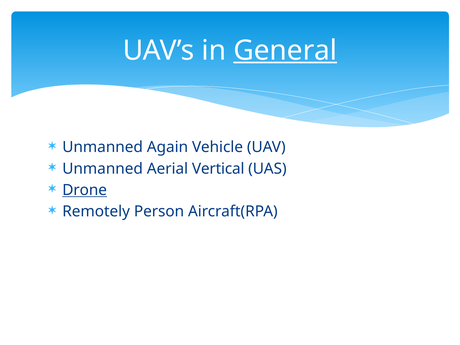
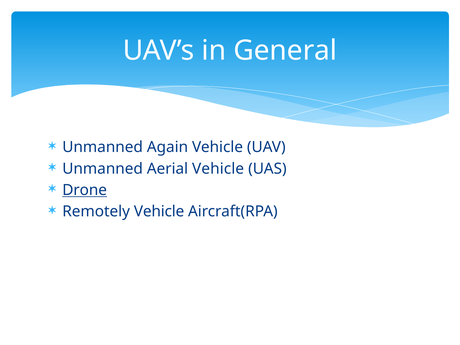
General underline: present -> none (285, 50)
Aerial Vertical: Vertical -> Vehicle (218, 169)
Remotely Person: Person -> Vehicle (159, 212)
